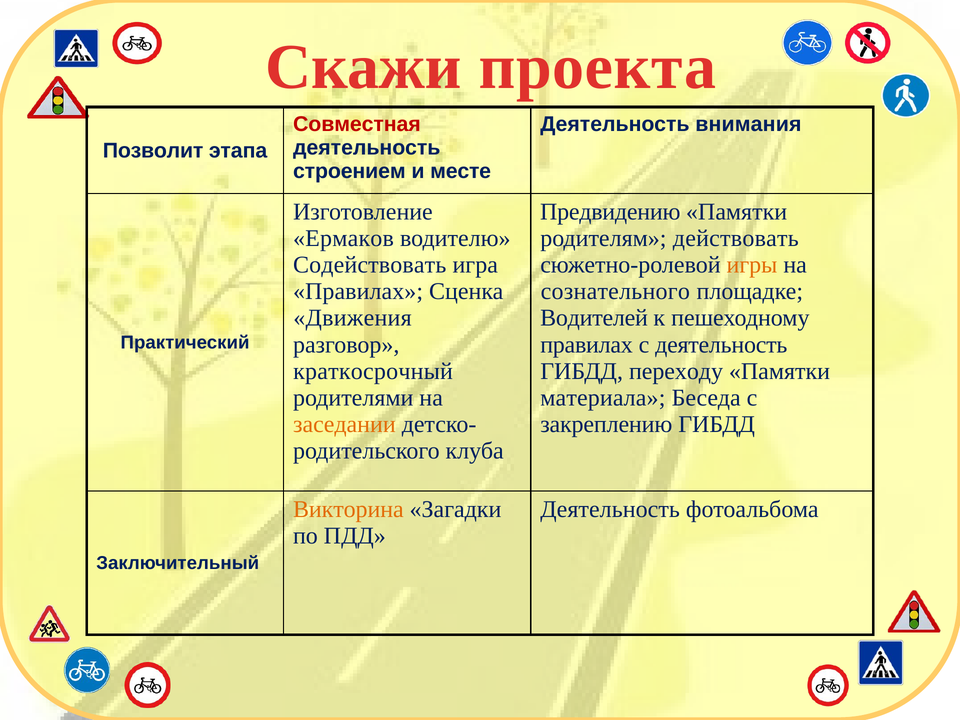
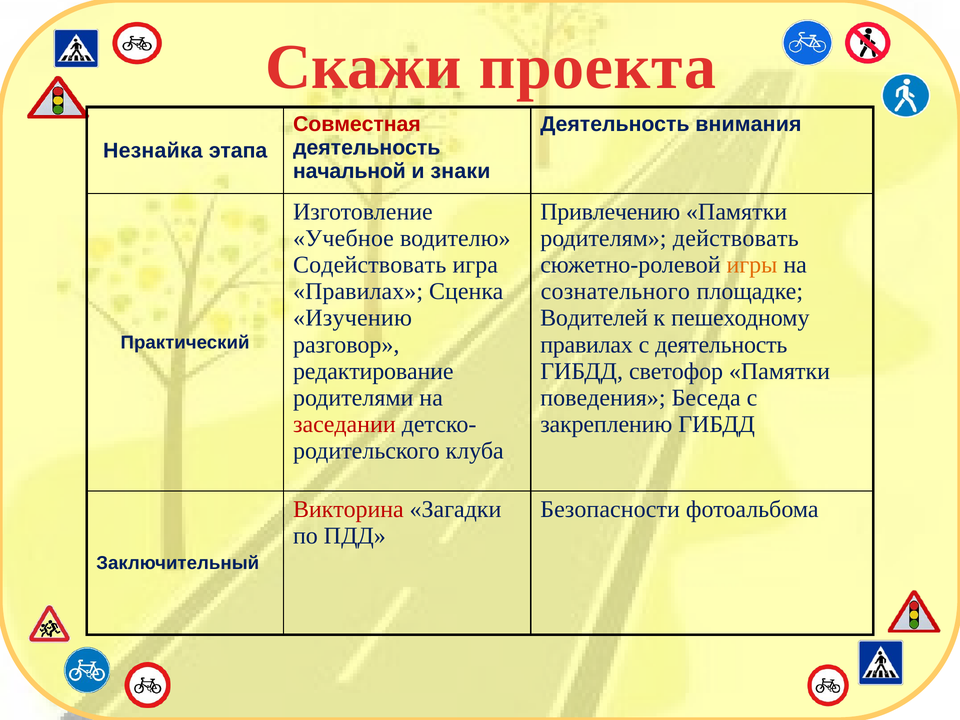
Позволит: Позволит -> Незнайка (153, 151)
строением: строением -> начальной (349, 171)
месте: месте -> знаки (460, 171)
Предвидению: Предвидению -> Привлечению (610, 212)
Ермаков: Ермаков -> Учебное (343, 238)
Движения: Движения -> Изучению (353, 318)
краткосрочный: краткосрочный -> редактирование (373, 371)
переходу: переходу -> светофор (676, 371)
материала: материала -> поведения (603, 398)
заседании colour: orange -> red (344, 424)
Викторина colour: orange -> red (348, 509)
Деятельность: Деятельность -> Безопасности (610, 509)
